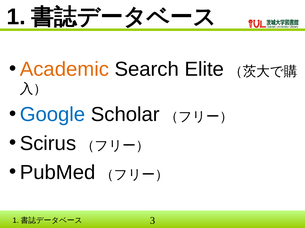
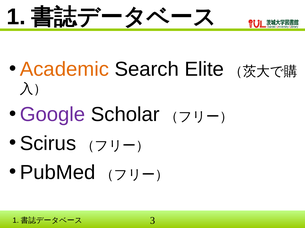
Google colour: blue -> purple (53, 115)
